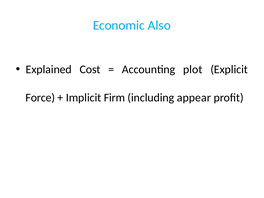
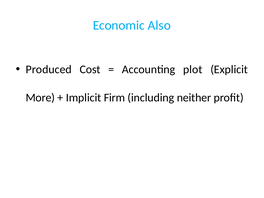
Explained: Explained -> Produced (49, 69)
Force: Force -> More (40, 98)
appear: appear -> neither (194, 98)
